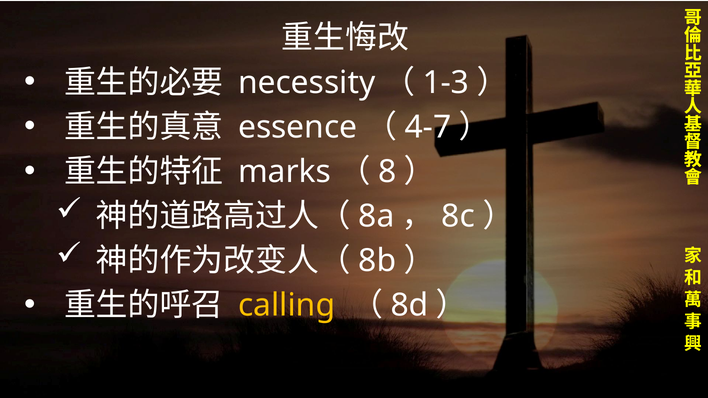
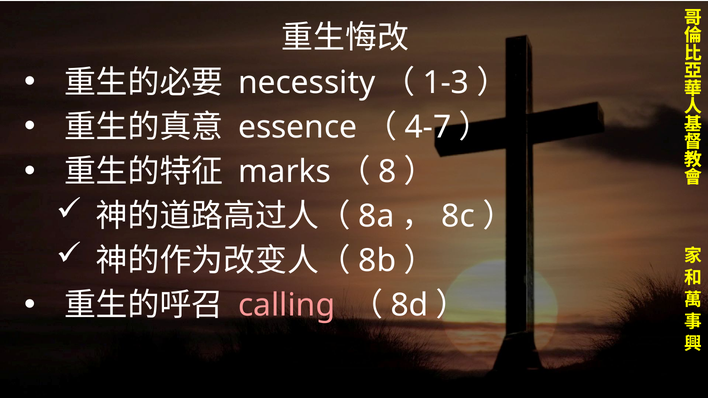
calling colour: yellow -> pink (287, 306)
